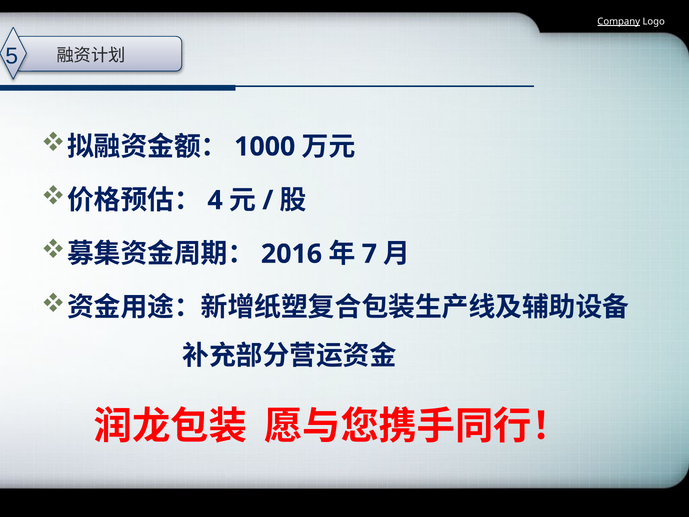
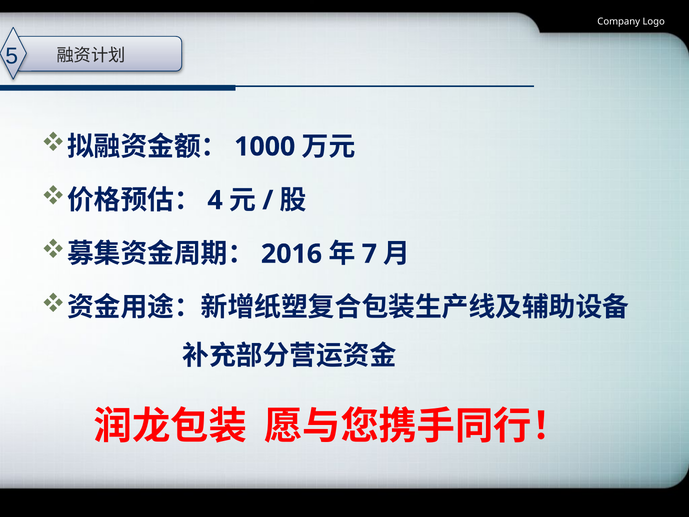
Company underline: present -> none (619, 21)
